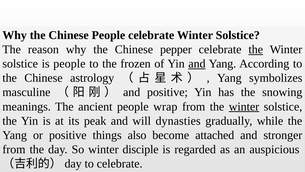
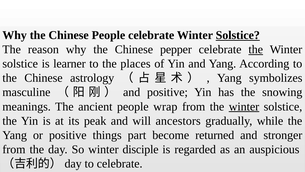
Solstice underline: none -> present (238, 35)
is people: people -> learner (69, 64)
frozen: frozen -> places (135, 64)
and underline: present -> none (197, 64)
dynasties: dynasties -> ancestors (178, 121)
also: also -> part (137, 135)
attached: attached -> returned (215, 135)
